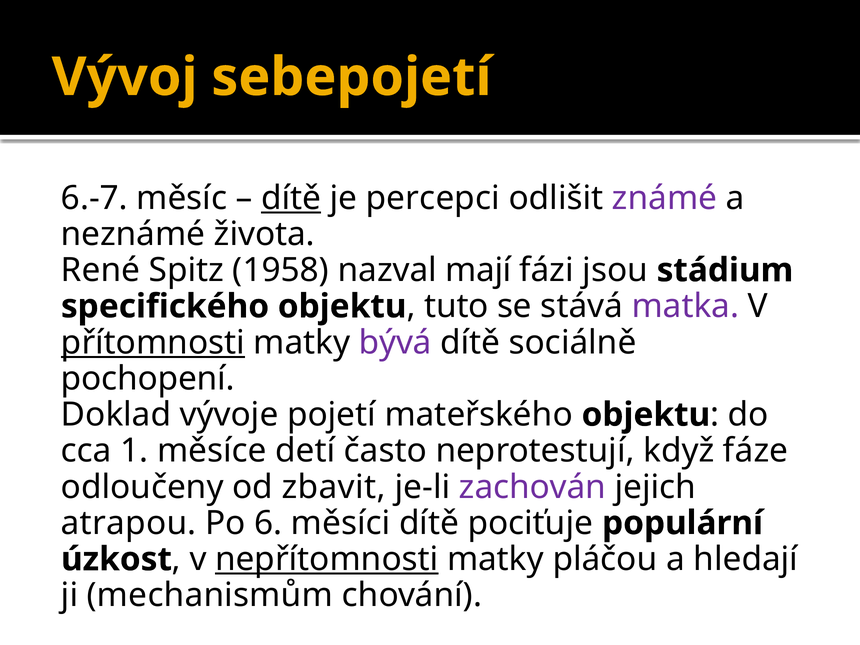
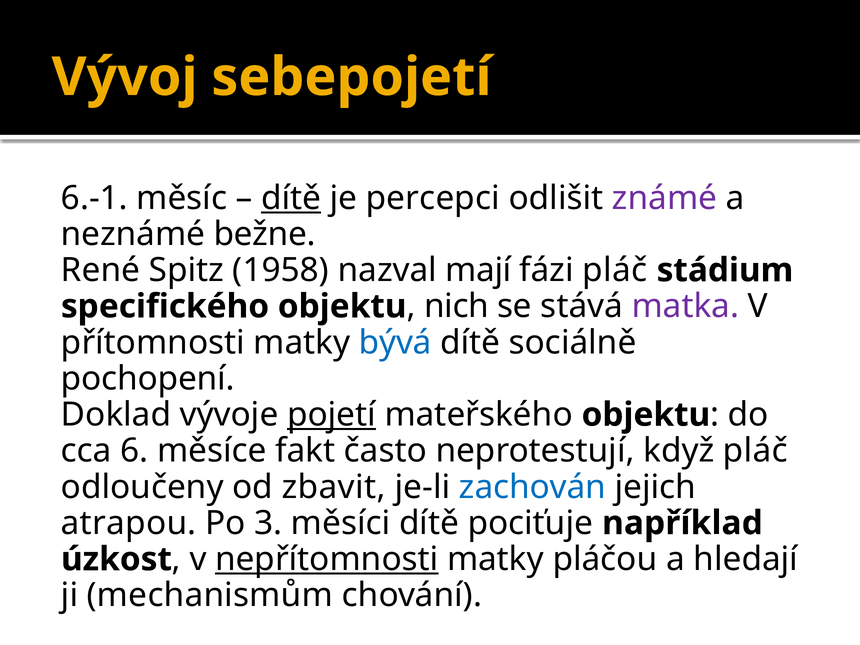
6.-7: 6.-7 -> 6.-1 (94, 198)
života: života -> bežne (265, 234)
fázi jsou: jsou -> pláč (615, 270)
tuto: tuto -> nich (457, 306)
přítomnosti underline: present -> none (153, 342)
bývá colour: purple -> blue (395, 342)
pojetí underline: none -> present (331, 415)
1: 1 -> 6 (134, 451)
detí: detí -> fakt (305, 451)
když fáze: fáze -> pláč (756, 451)
zachován colour: purple -> blue (532, 487)
6: 6 -> 3 (268, 523)
populární: populární -> například (682, 523)
